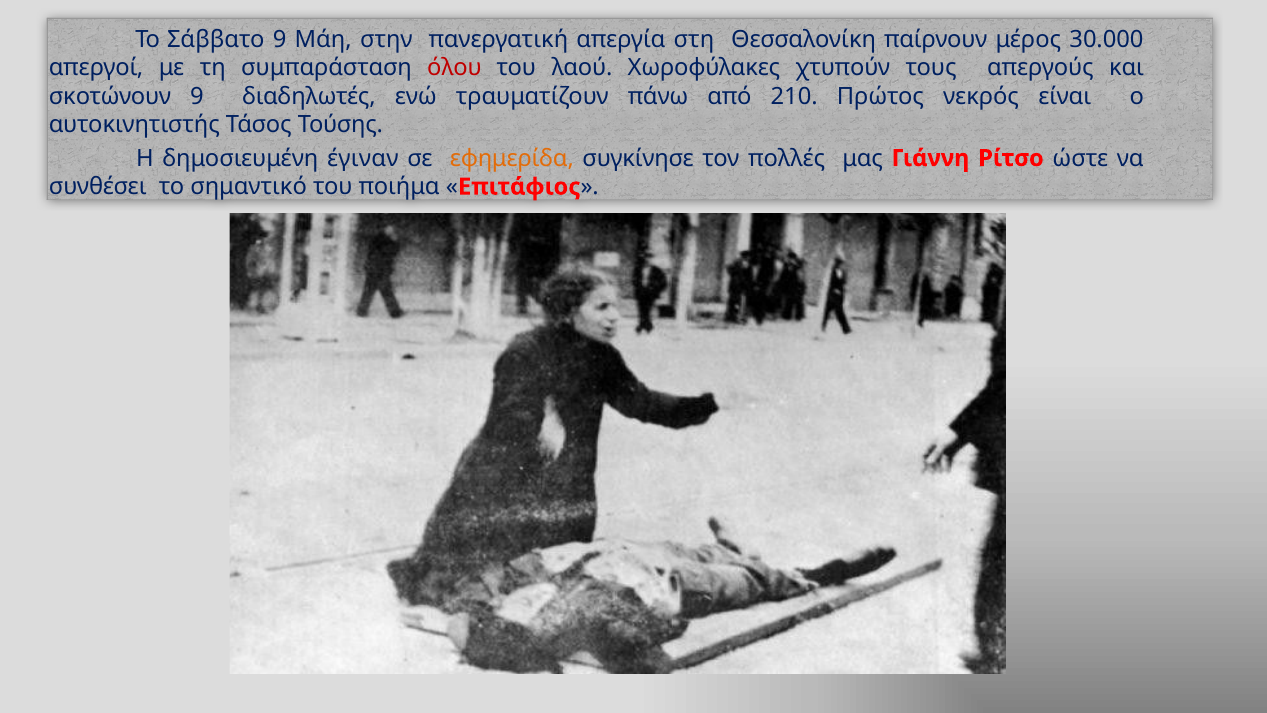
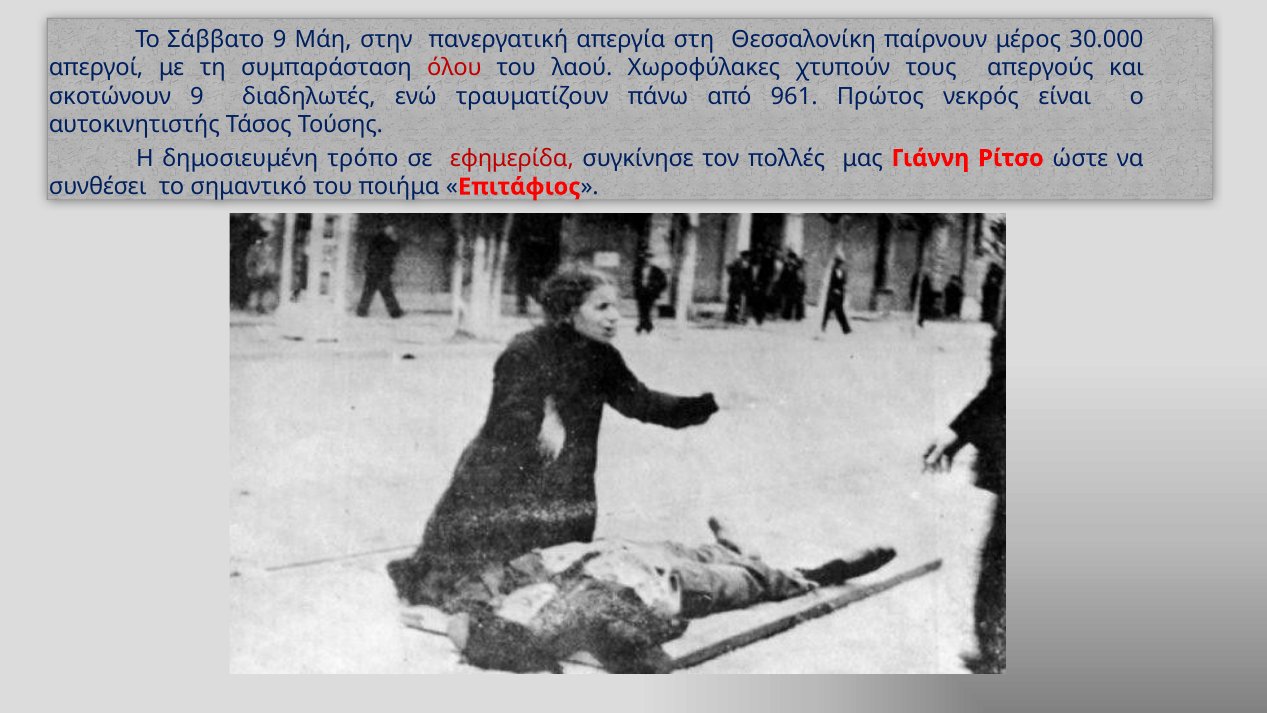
210: 210 -> 961 (794, 96)
έγιναν: έγιναν -> τρόπο (363, 158)
εφημερίδα colour: orange -> red (512, 158)
